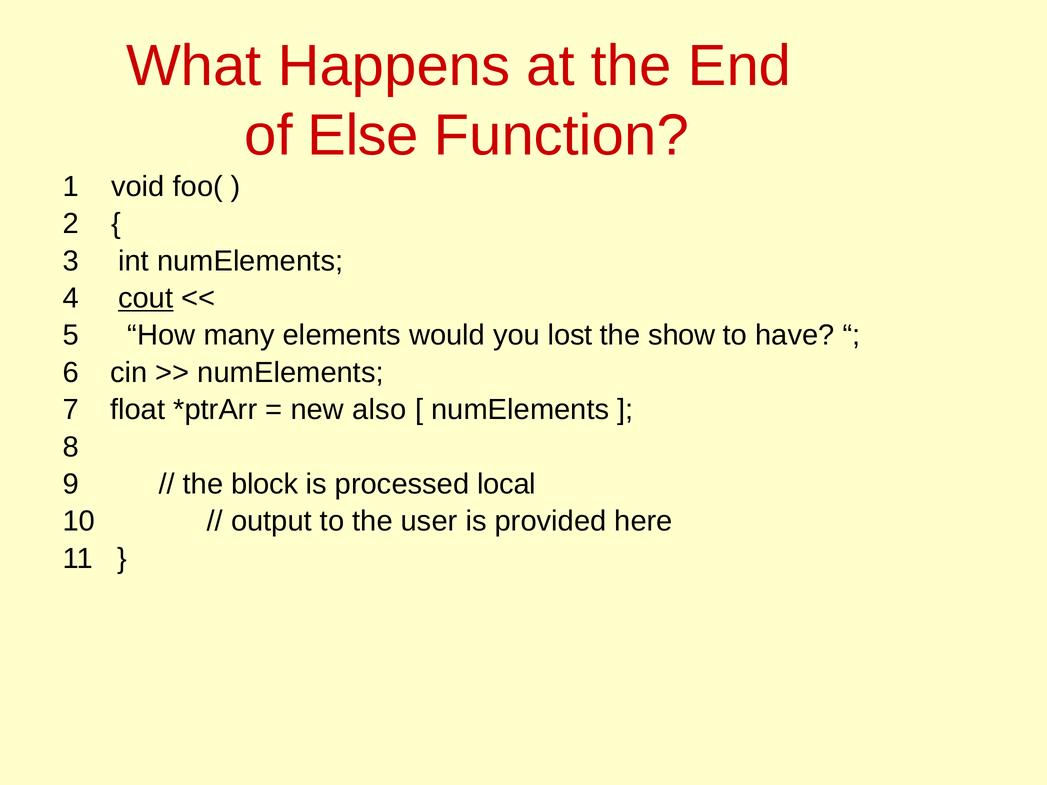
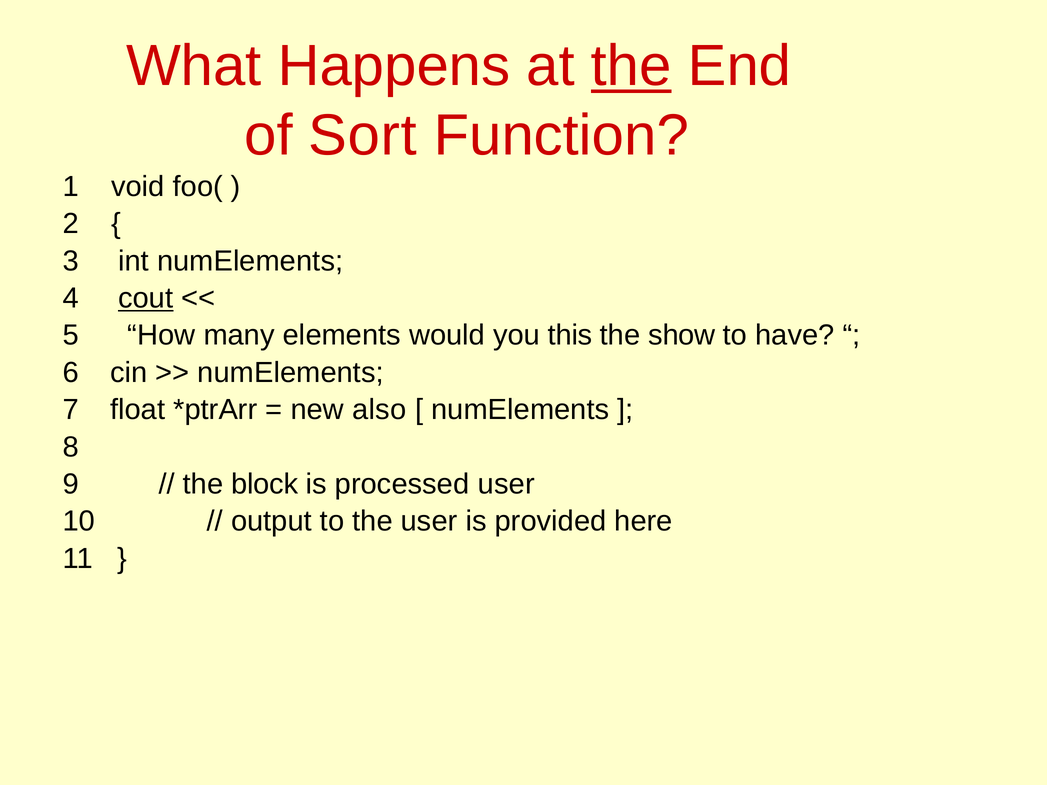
the underline: none -> present (631, 66)
Else: Else -> Sort (363, 136)
lost: lost -> this (570, 335)
processed local: local -> user (506, 484)
